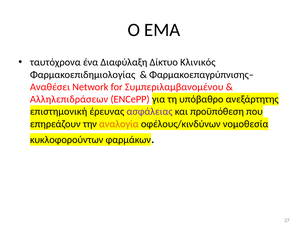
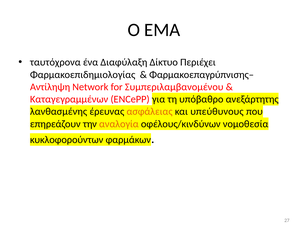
Κλινικός: Κλινικός -> Περιέχει (198, 62)
Αναθέσει: Αναθέσει -> Αντίληψη (50, 87)
Αλληλεπιδράσεων: Αλληλεπιδράσεων -> Καταγεγραμμένων (69, 99)
επιστημονική: επιστημονική -> λανθασμένης (59, 112)
ασφάλειας colour: purple -> orange (150, 112)
προϋπόθεση: προϋπόθεση -> υπεύθυνους (217, 112)
